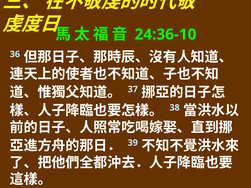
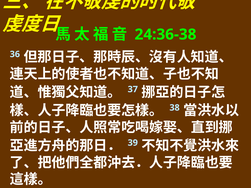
24:36-10: 24:36-10 -> 24:36-38 (165, 35)
